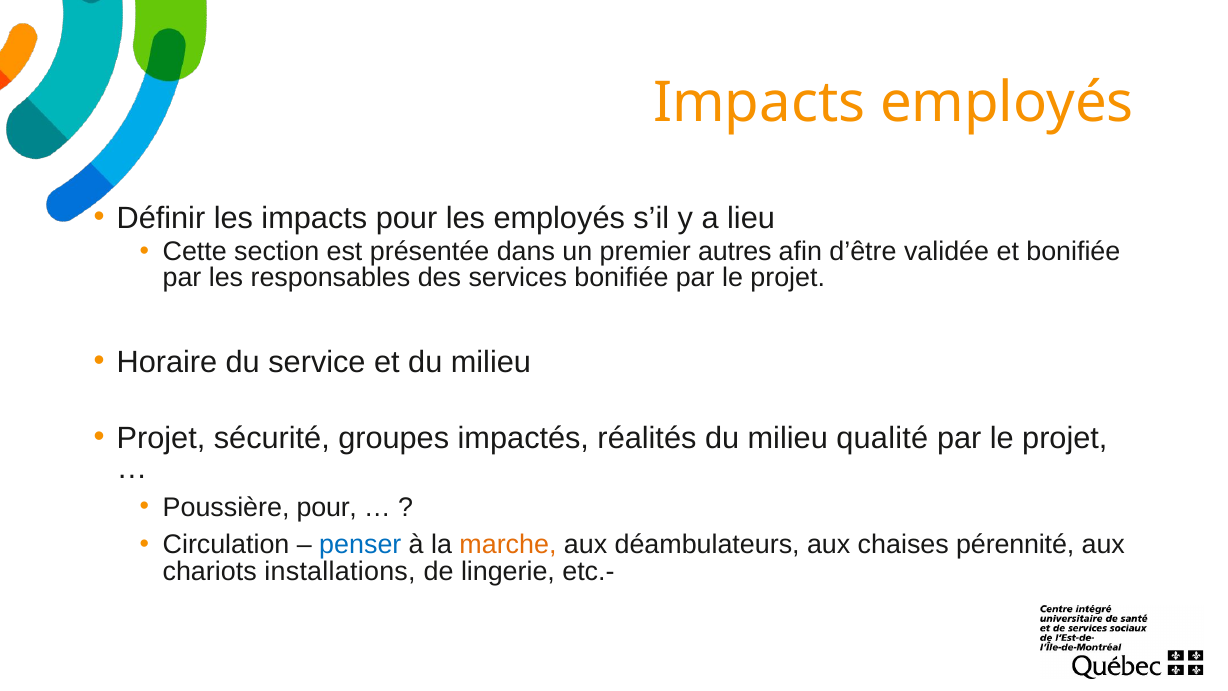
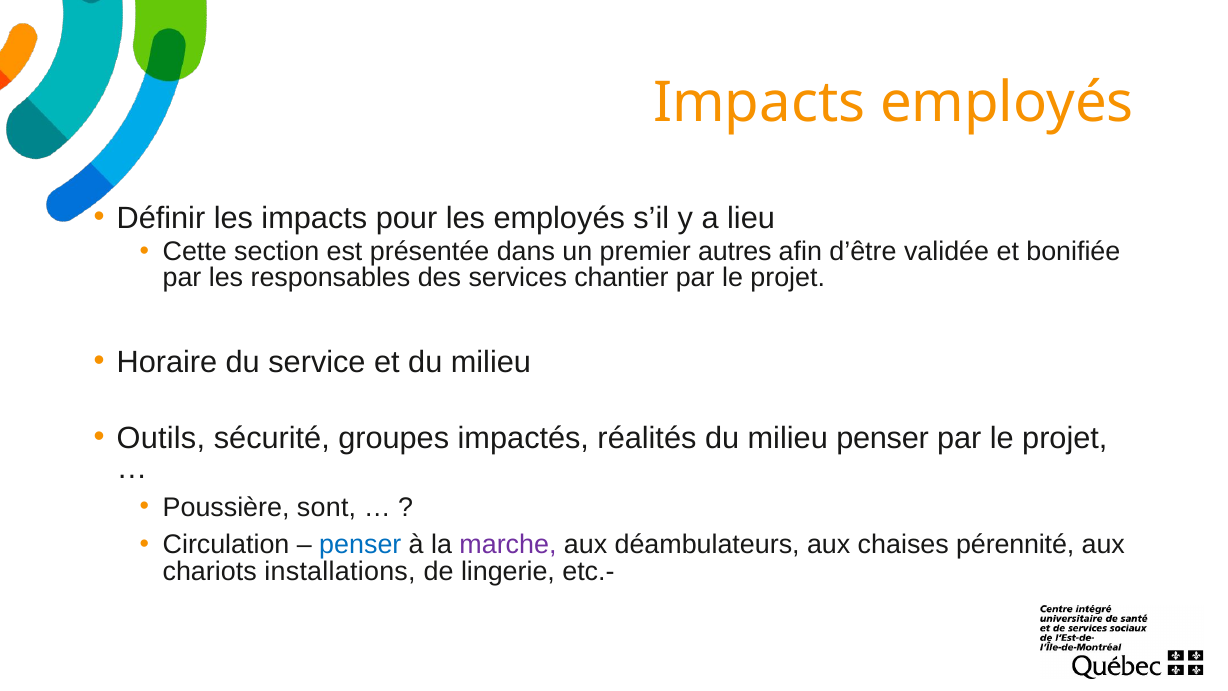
services bonifiée: bonifiée -> chantier (621, 278)
Projet: Projet -> Outils (161, 438)
milieu qualité: qualité -> penser (883, 438)
Poussière pour: pour -> sont (327, 507)
marche colour: orange -> purple (508, 545)
